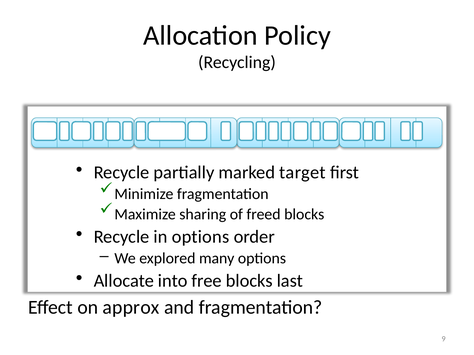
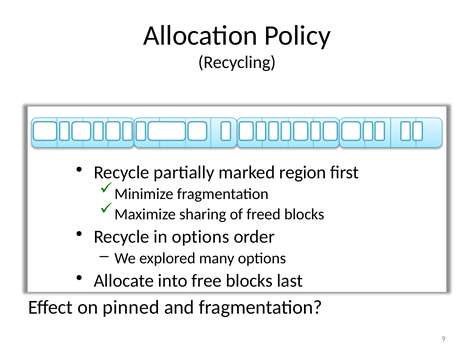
target: target -> region (303, 173)
approx: approx -> pinned (131, 308)
